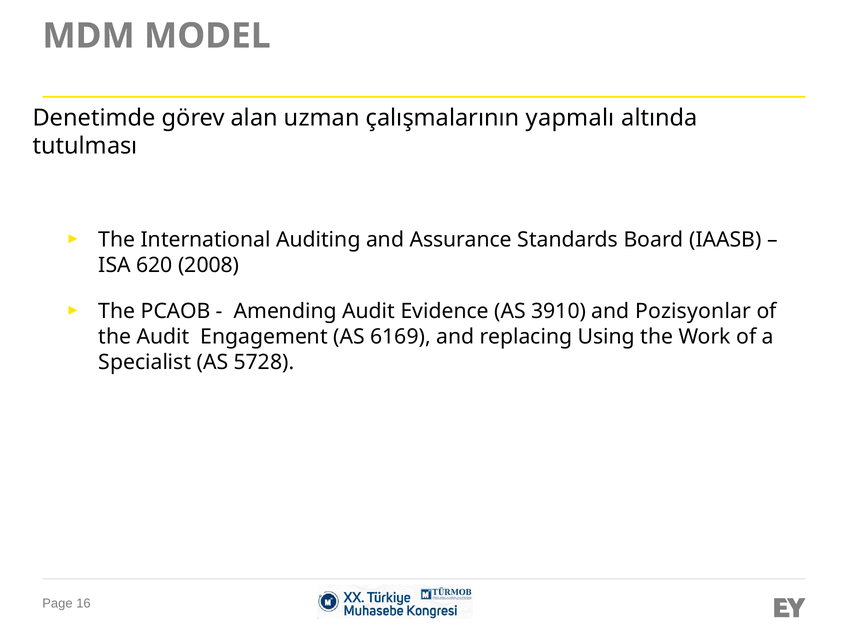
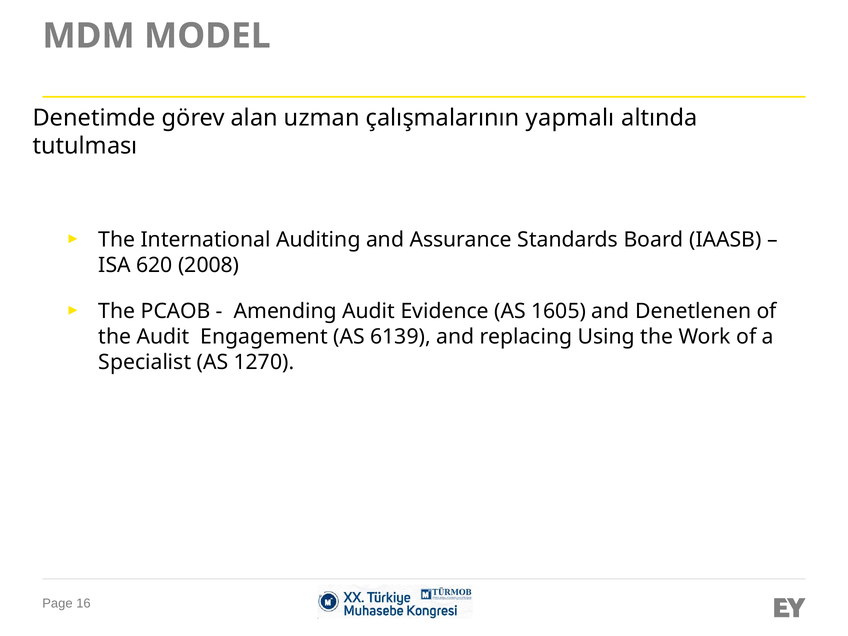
3910: 3910 -> 1605 (559, 311)
Pozisyonlar: Pozisyonlar -> Denetlenen (693, 311)
6169: 6169 -> 6139 (400, 337)
5728: 5728 -> 1270 (264, 362)
